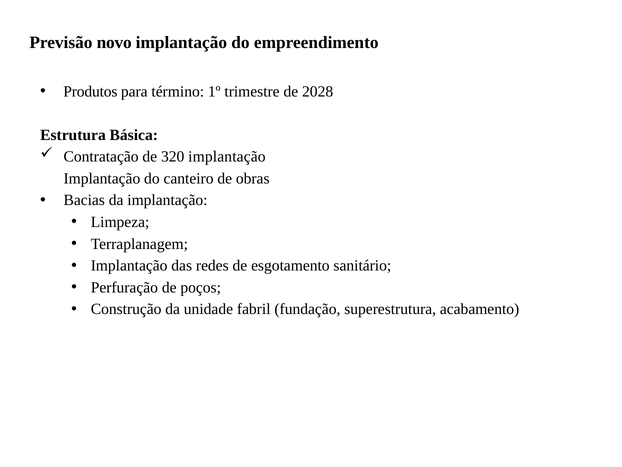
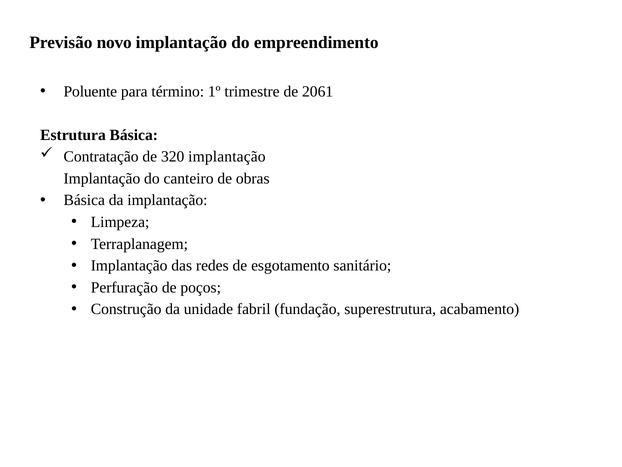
Produtos: Produtos -> Poluente (90, 91)
2028: 2028 -> 2061 (318, 91)
Bacias: Bacias -> Básica (84, 200)
